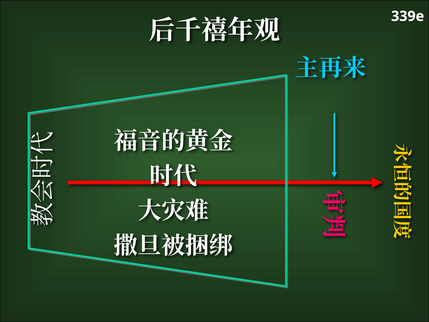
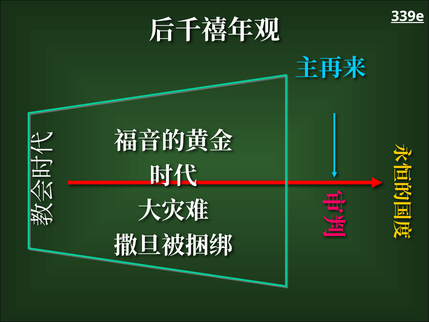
339e underline: none -> present (408, 16)
